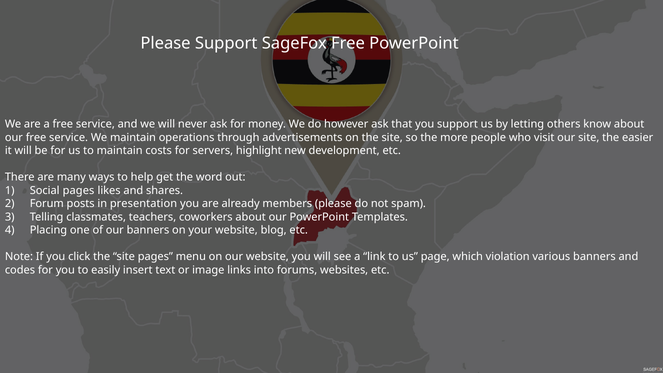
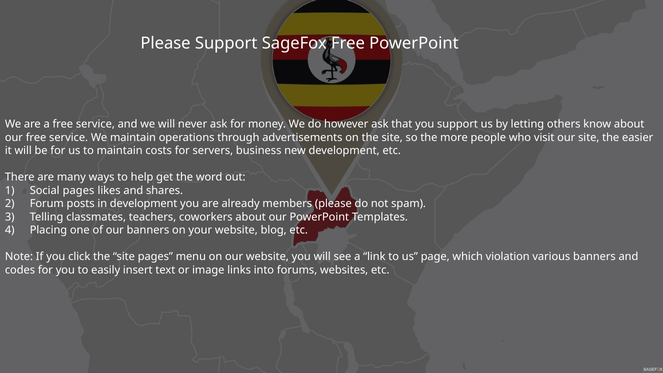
highlight: highlight -> business (259, 151)
in presentation: presentation -> development (144, 204)
